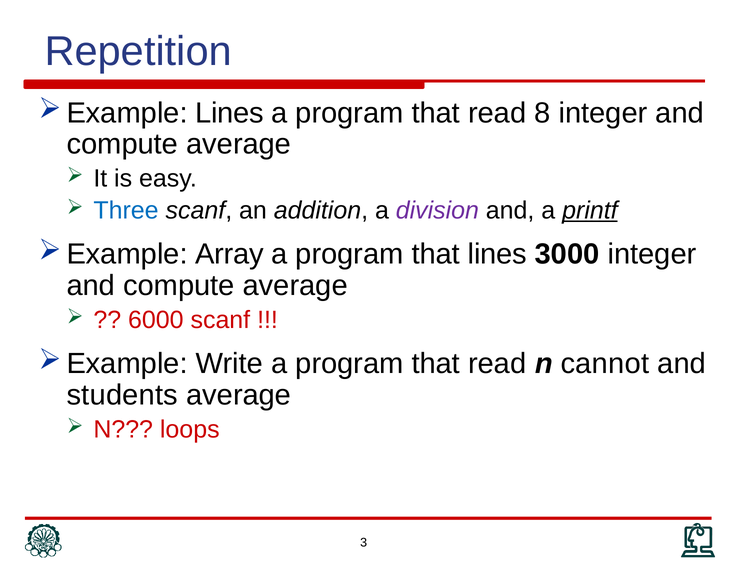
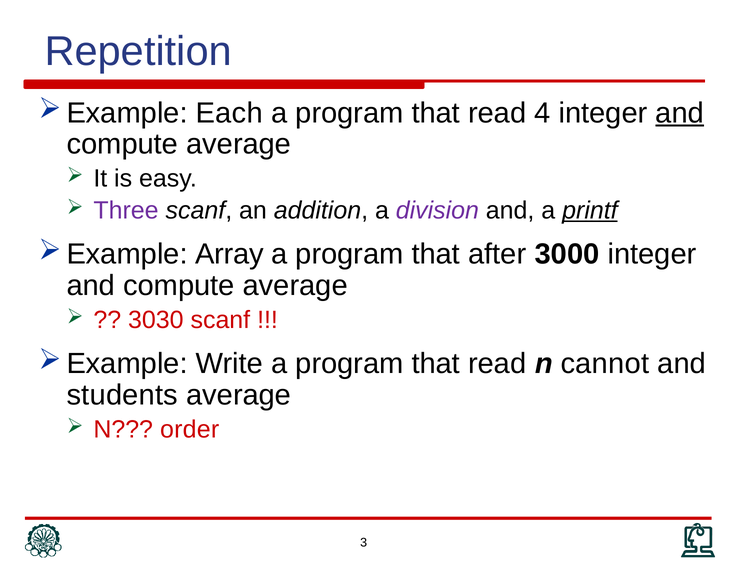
Lines: Lines -> Each (229, 113)
8: 8 -> 4 (542, 113)
and underline: none -> present (680, 113)
Three colour: blue -> purple (126, 210)
that lines: lines -> after (497, 254)
6000: 6000 -> 3030 (156, 320)
loops: loops -> order (190, 429)
